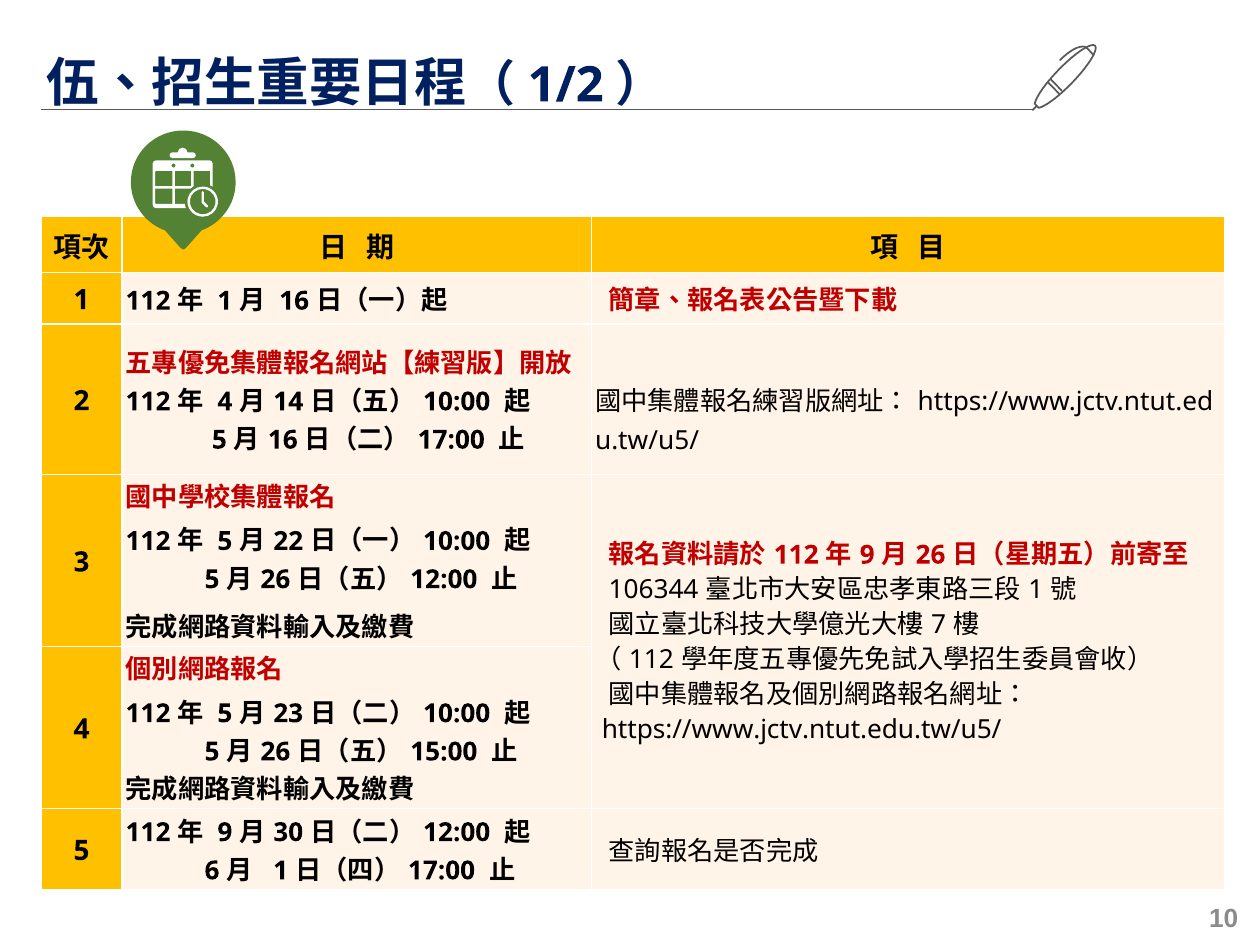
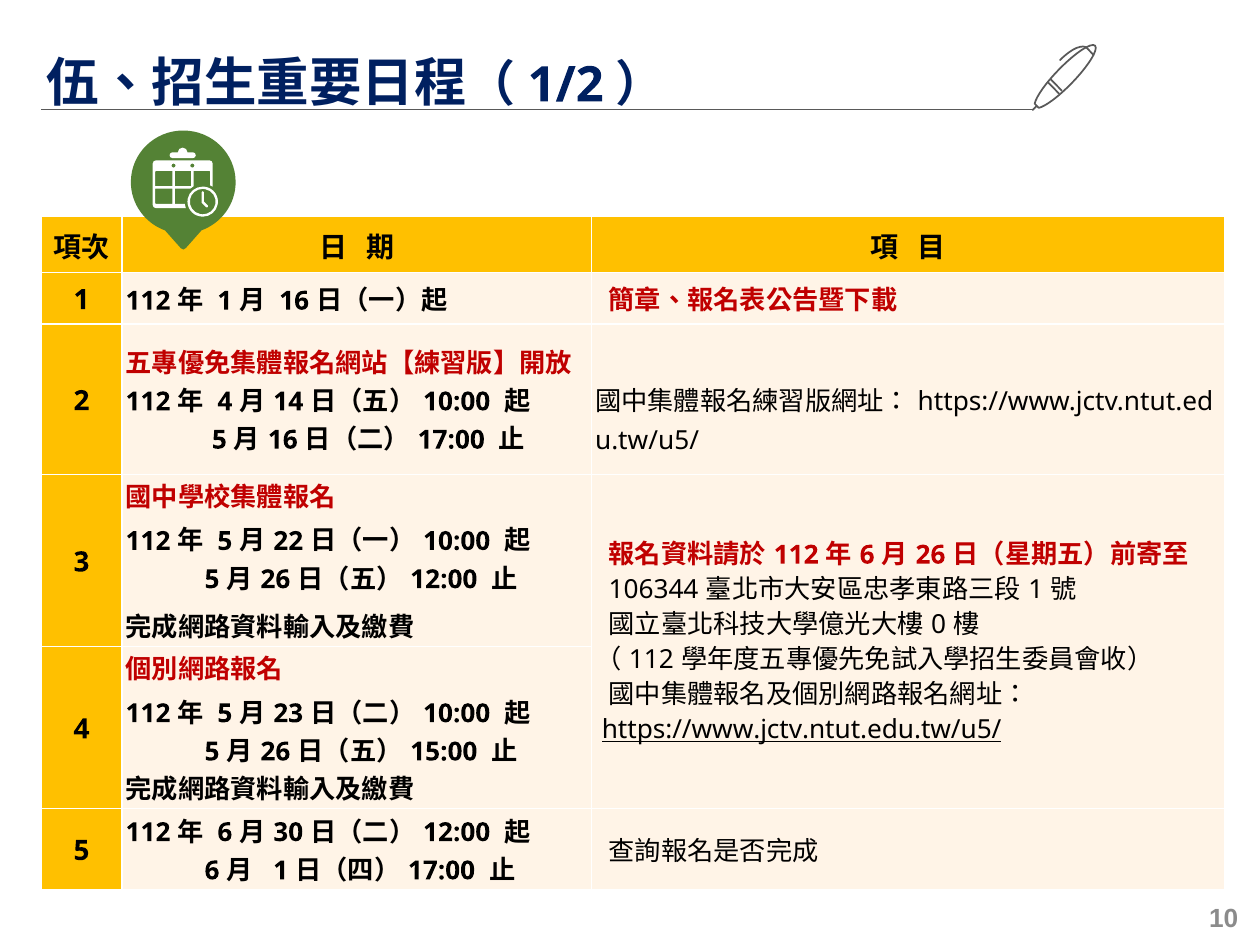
9: 9 -> 6 (867, 555)
7: 7 -> 0 (939, 625)
https://www.jctv.ntut.edu.tw/u5/ underline: none -> present (802, 730)
9: 9 -> 6 (225, 832)
